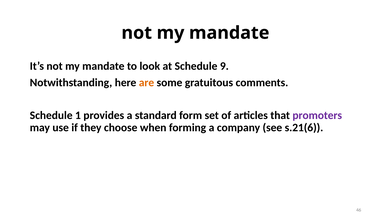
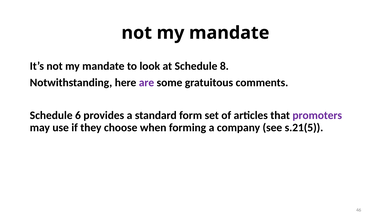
9: 9 -> 8 (224, 66)
are colour: orange -> purple (146, 83)
1: 1 -> 6 (78, 115)
s.21(6: s.21(6 -> s.21(5 (304, 128)
